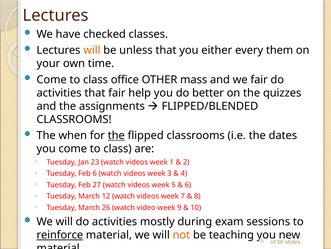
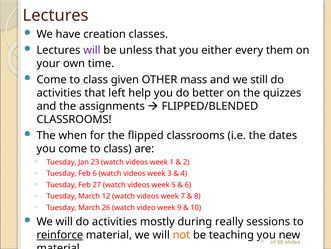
checked: checked -> creation (105, 34)
will colour: orange -> purple (92, 50)
office: office -> given (125, 79)
we fair: fair -> still (259, 79)
that fair: fair -> left (117, 93)
the underline: present -> none (116, 135)
exam: exam -> really (229, 221)
